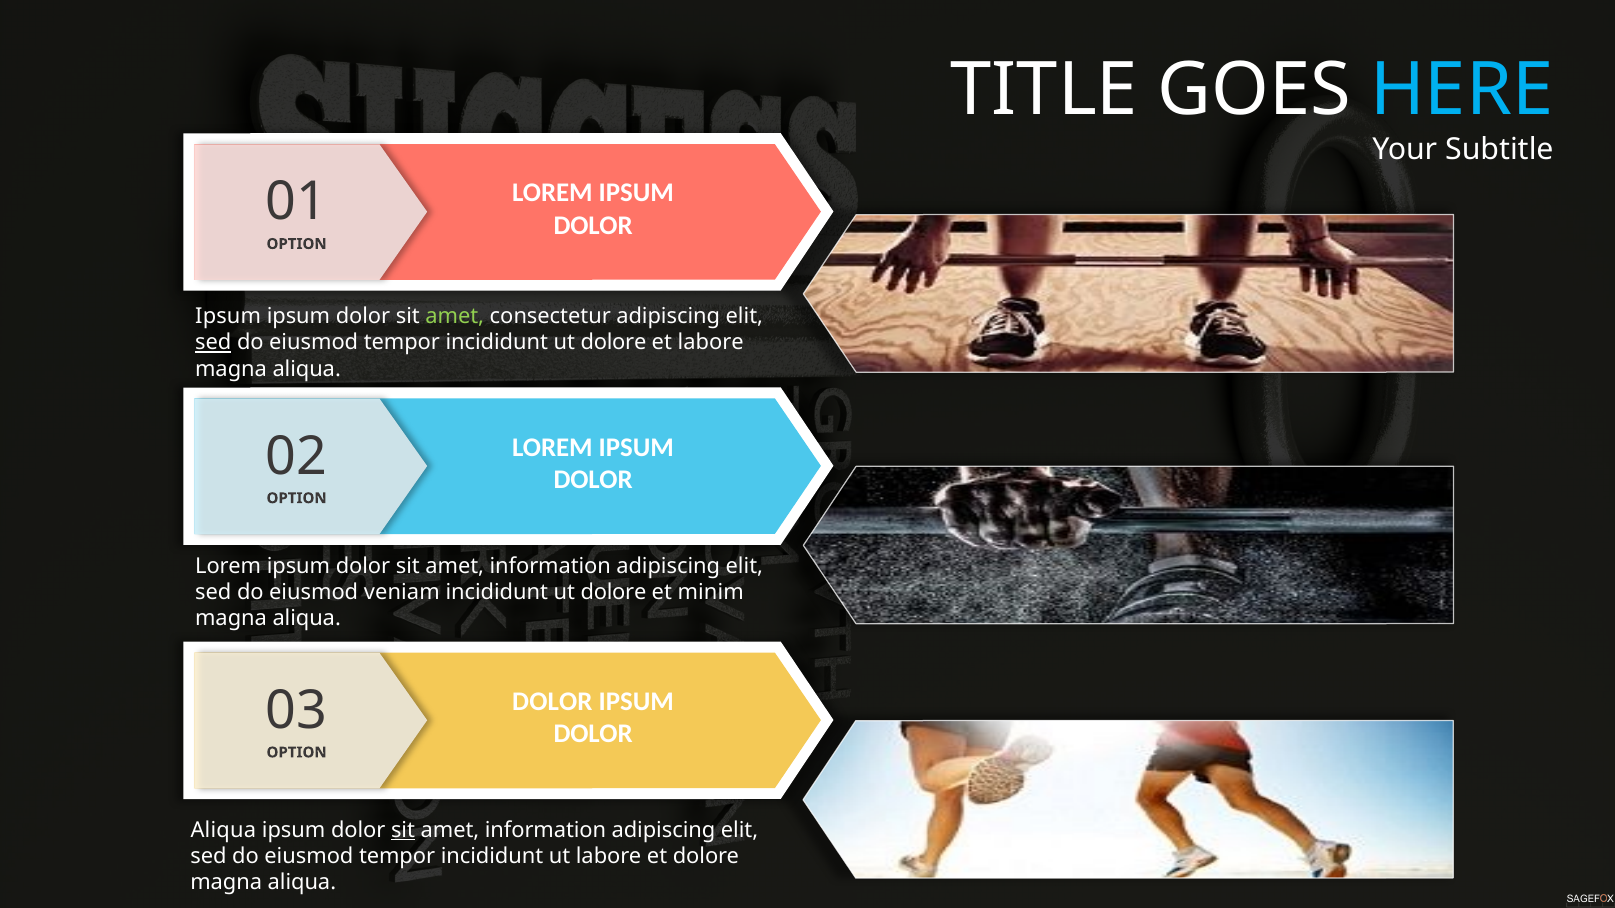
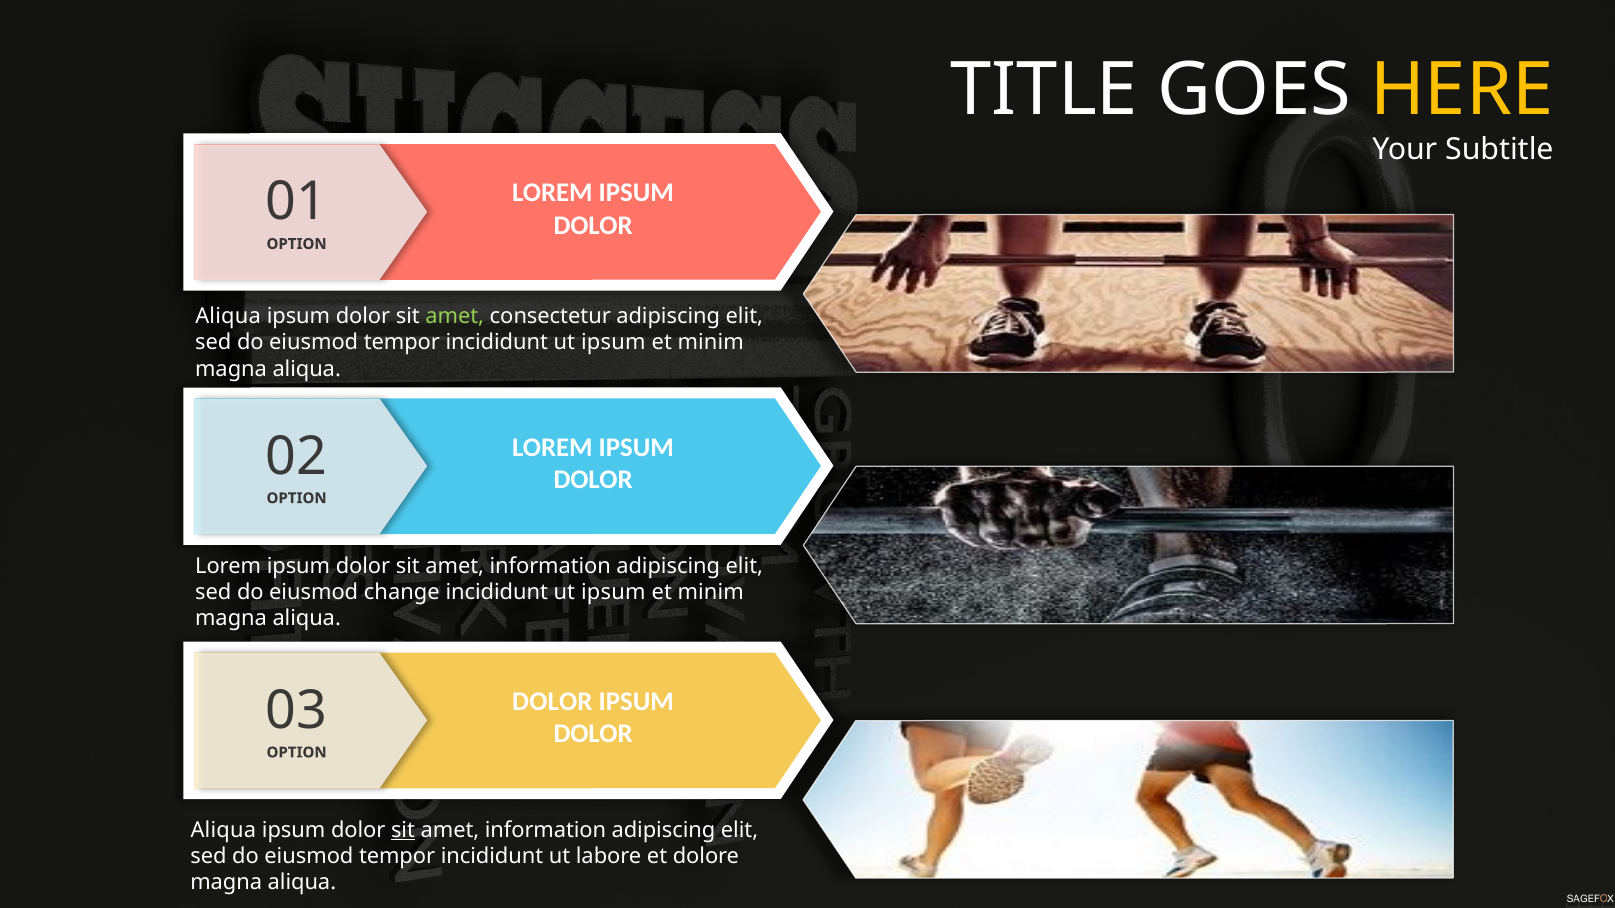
HERE colour: light blue -> yellow (1462, 90)
Ipsum: Ipsum -> Aliqua (228, 317)
sed underline: present -> none (213, 343)
tempor incididunt ut dolore: dolore -> ipsum (613, 343)
labore: labore -> minim (711, 343)
veniam: veniam -> change (402, 593)
dolore: dolore -> ipsum (613, 593)
